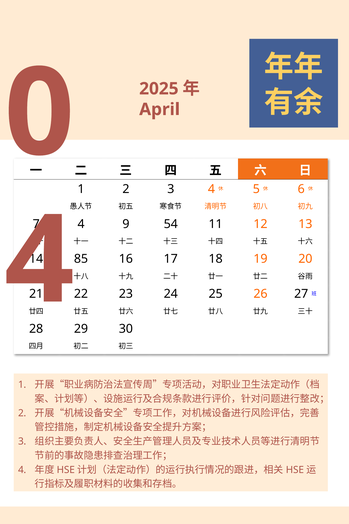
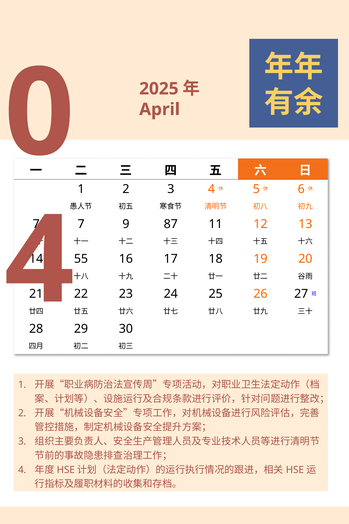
7 4: 4 -> 7 (81, 224)
54: 54 -> 87 (171, 224)
85: 85 -> 55 (81, 259)
